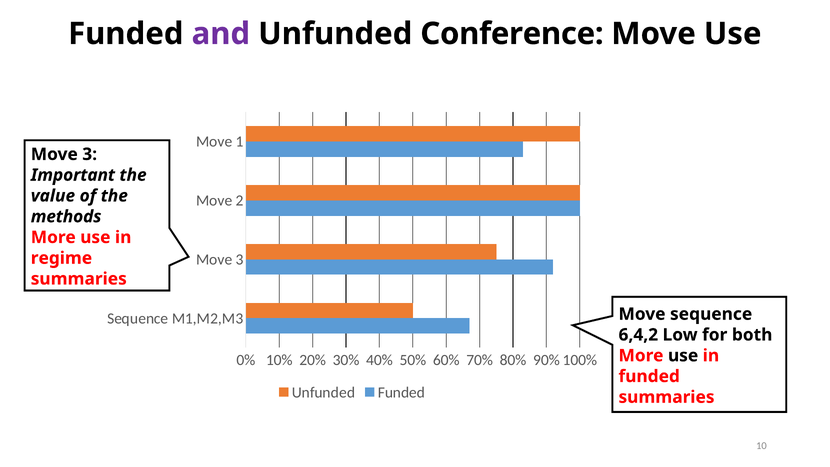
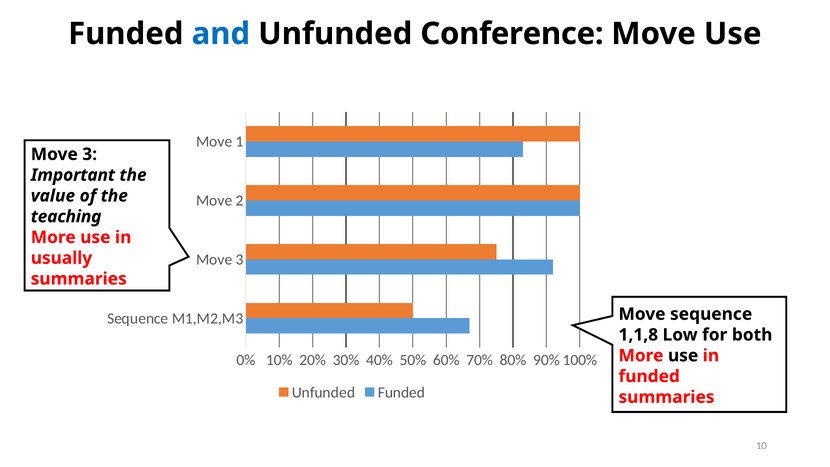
and colour: purple -> blue (221, 34)
methods: methods -> teaching (66, 217)
regime: regime -> usually (61, 258)
6,4,2: 6,4,2 -> 1,1,8 (638, 335)
